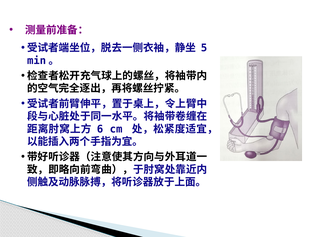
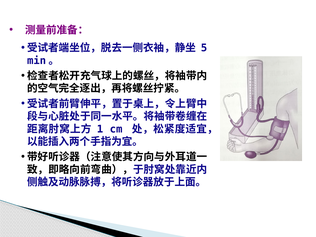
6: 6 -> 1 (100, 129)
